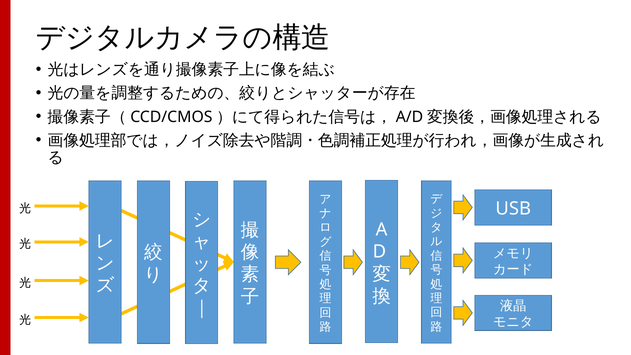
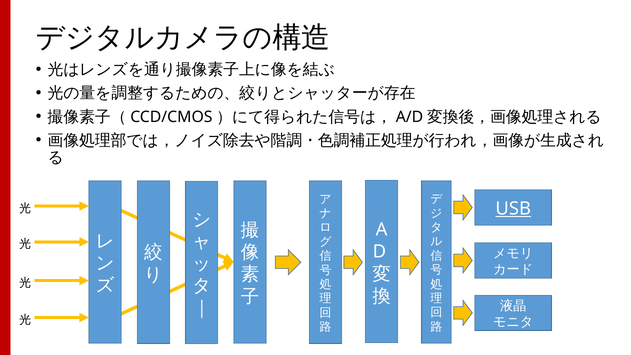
USB underline: none -> present (513, 209)
